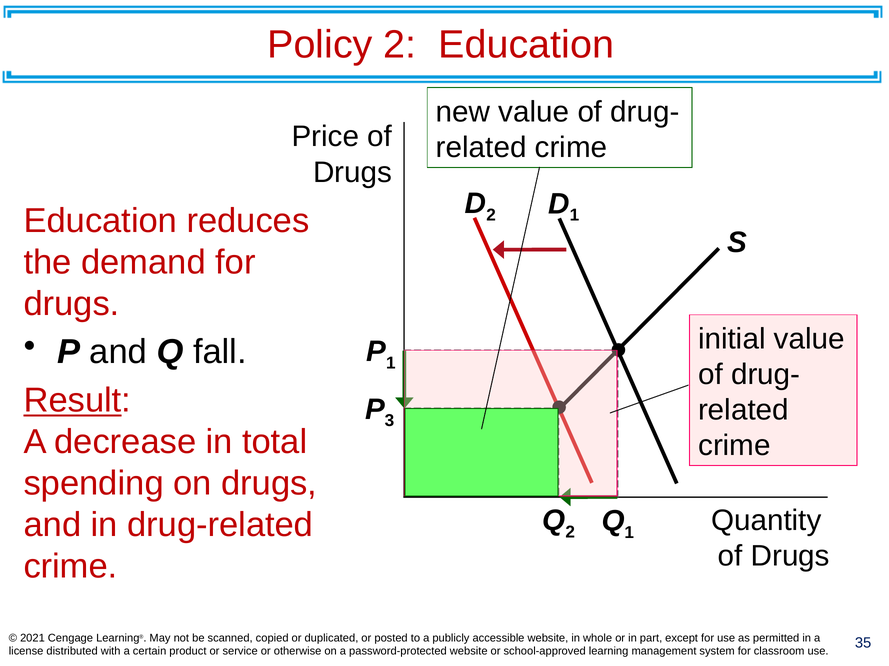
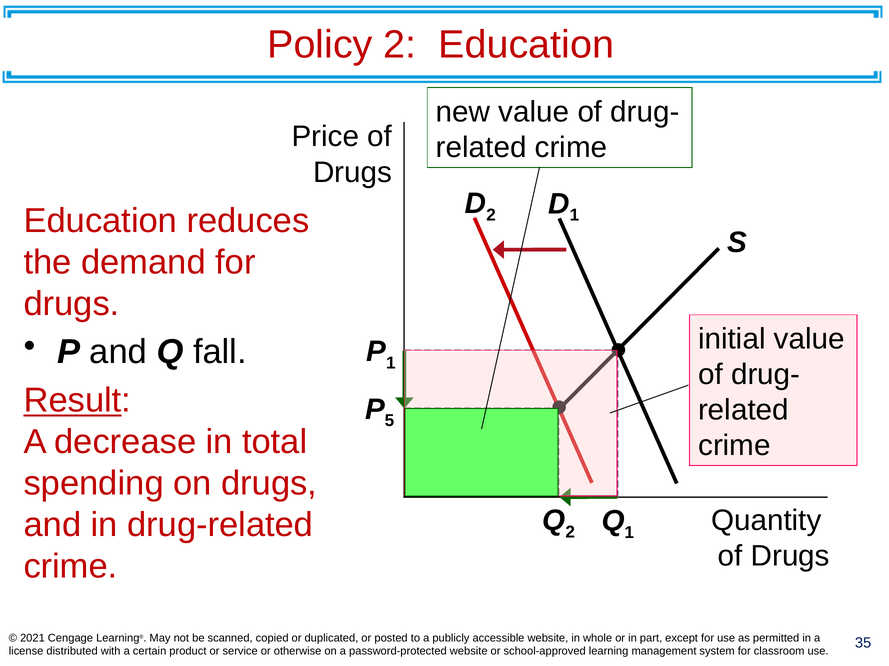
3: 3 -> 5 (390, 421)
